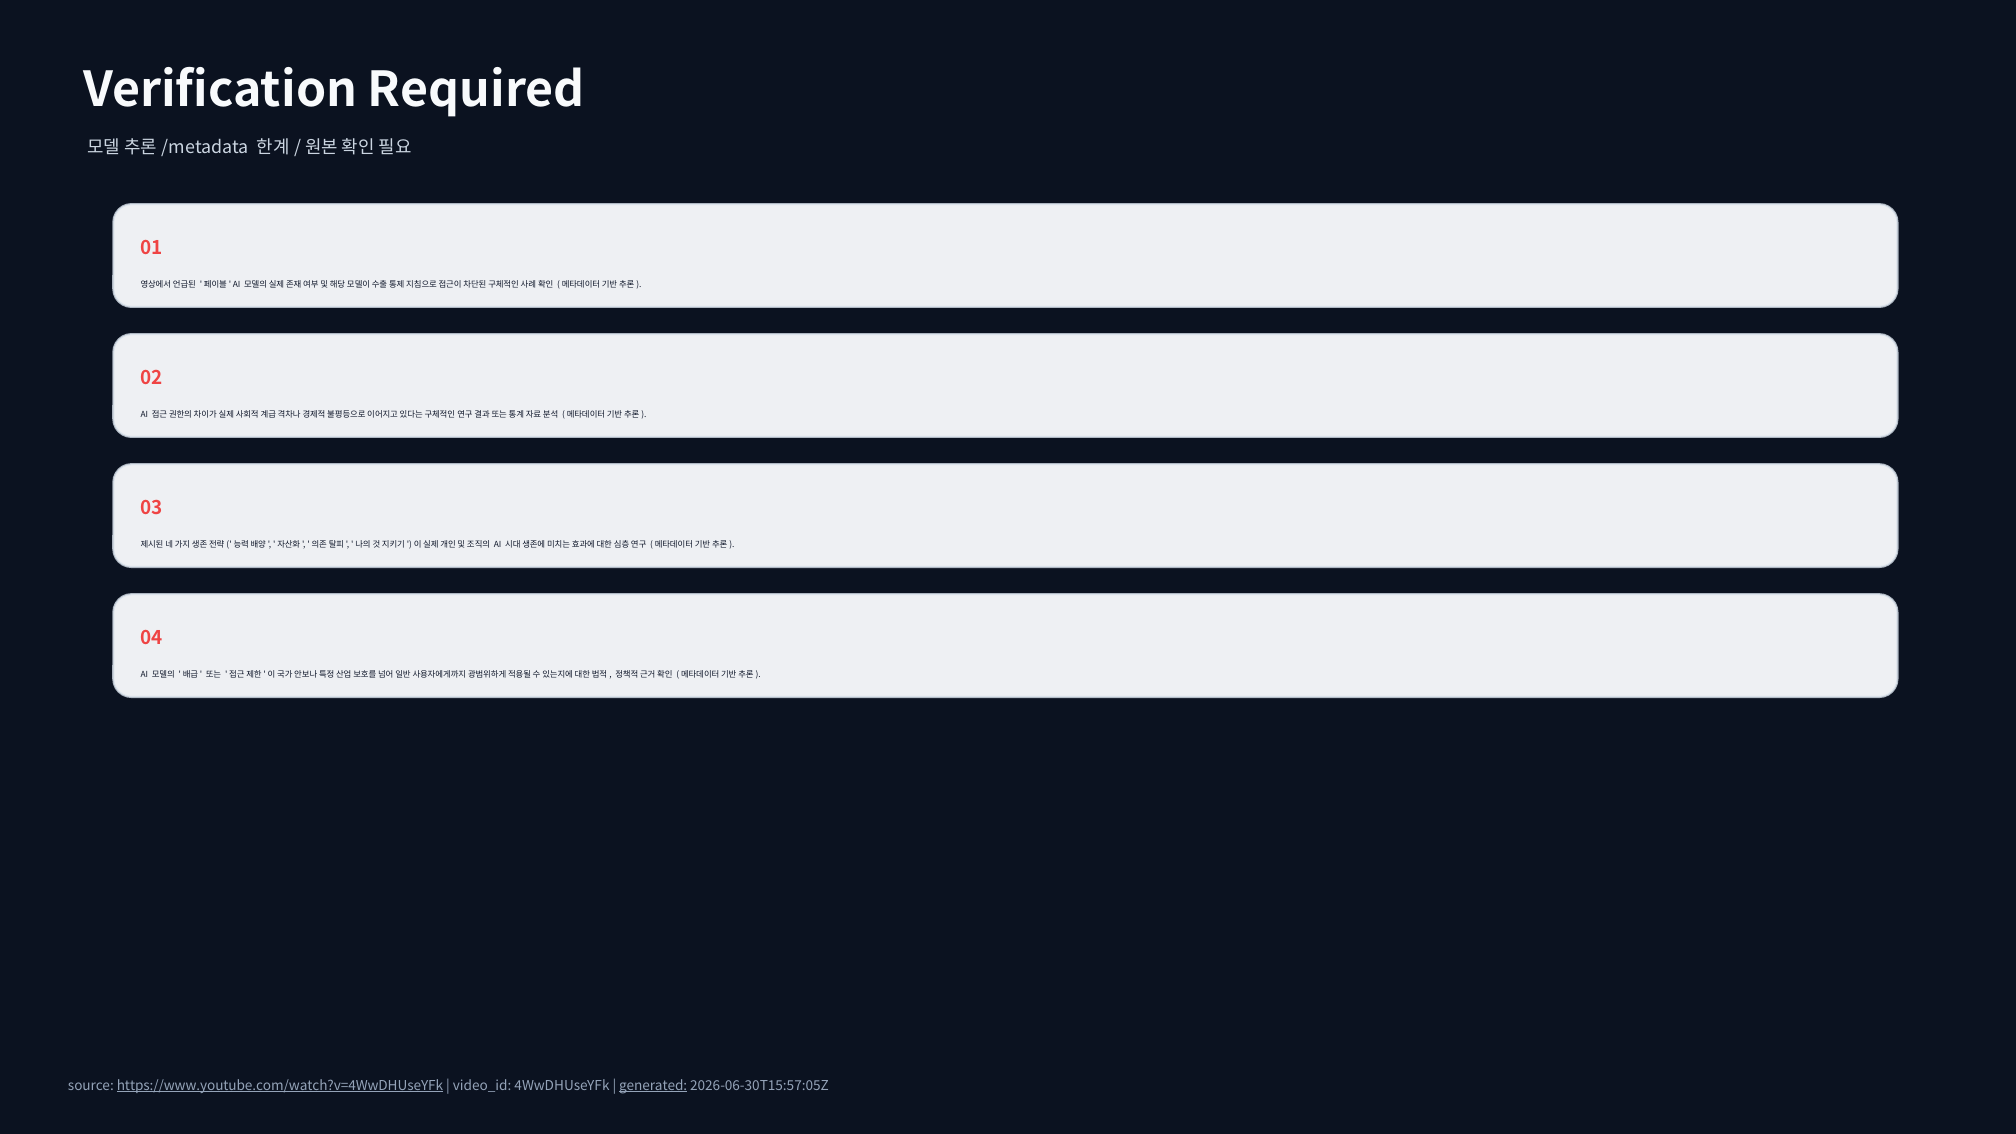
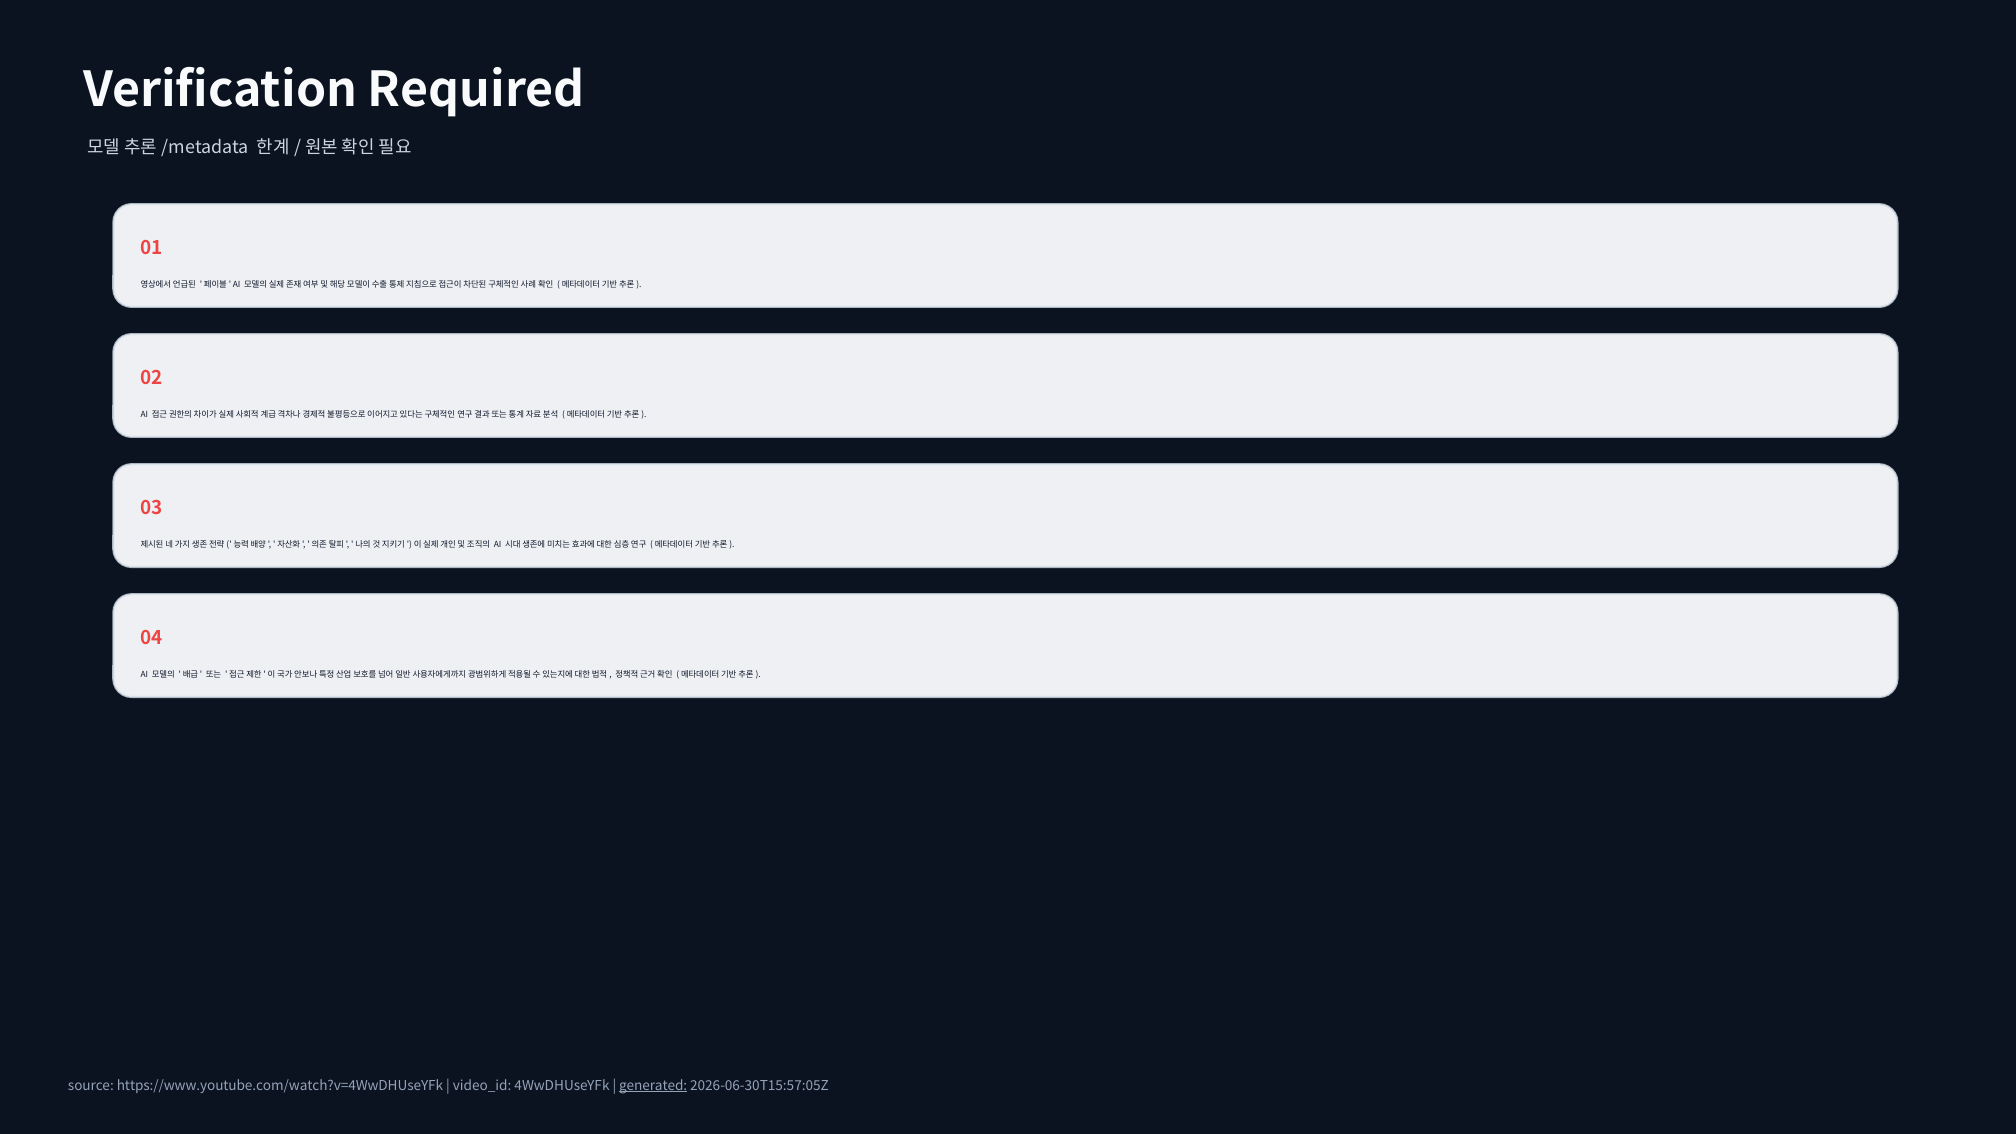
https://www.youtube.com/watch?v=4WwDHUseYFk underline: present -> none (280, 1086)
